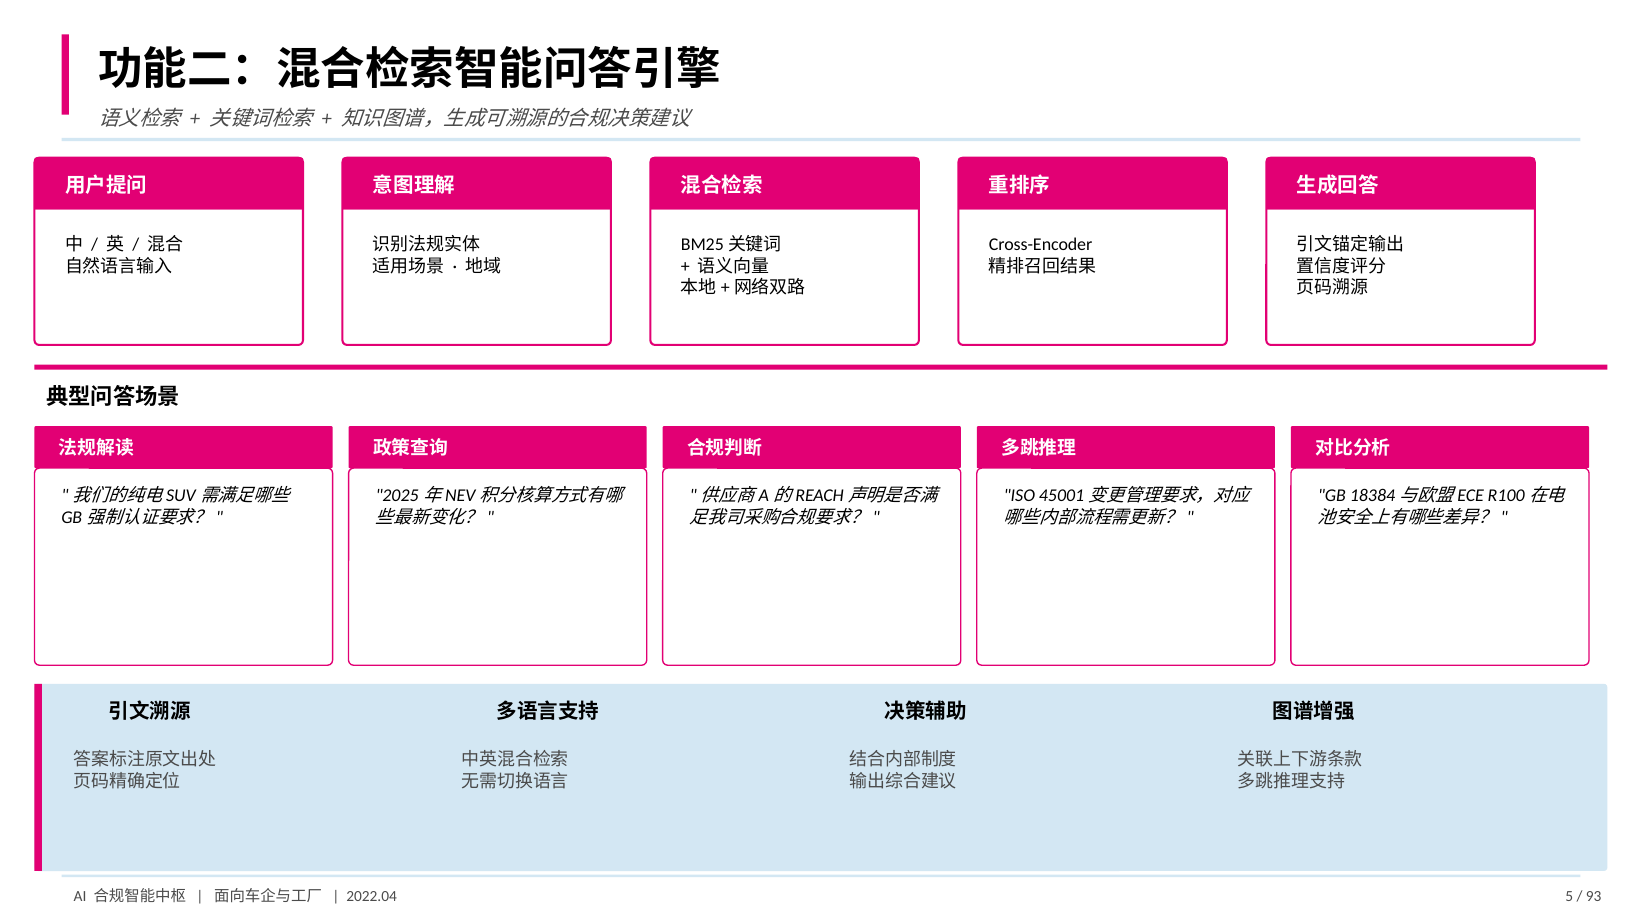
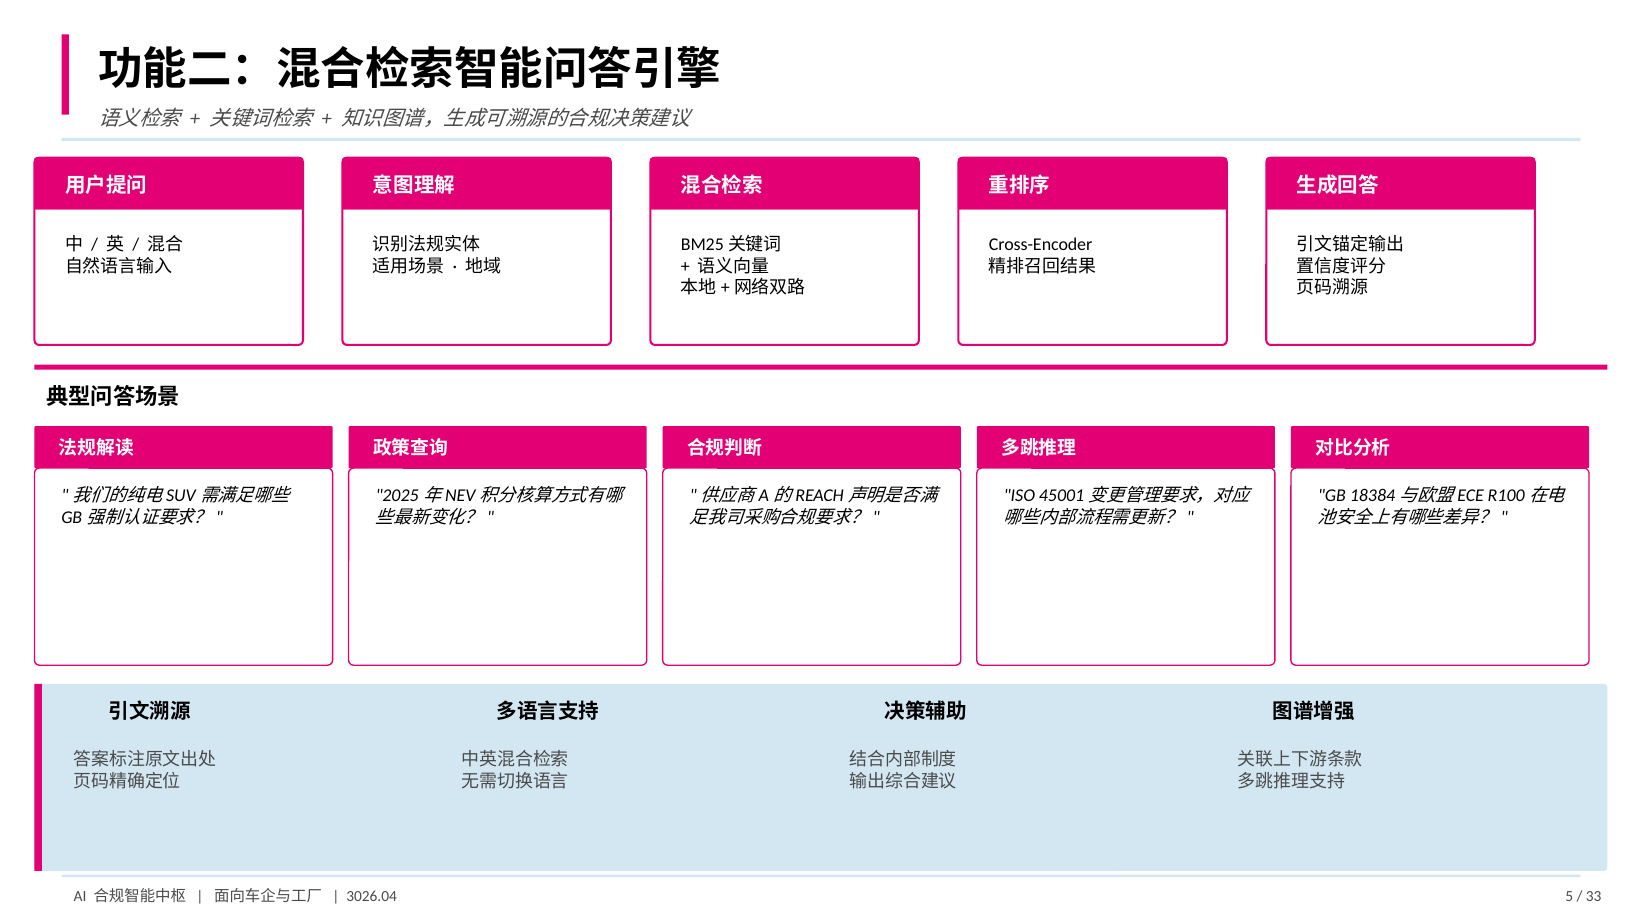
2022.04: 2022.04 -> 3026.04 (372, 896)
93: 93 -> 33 (1594, 896)
